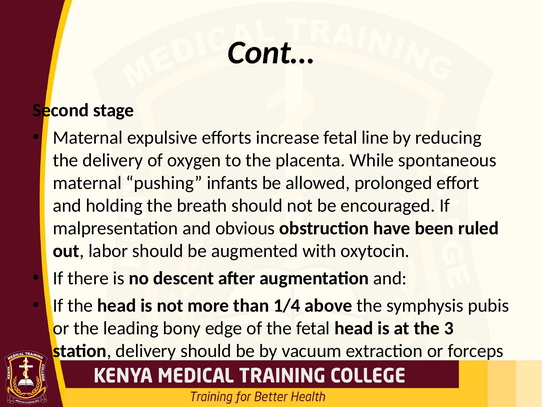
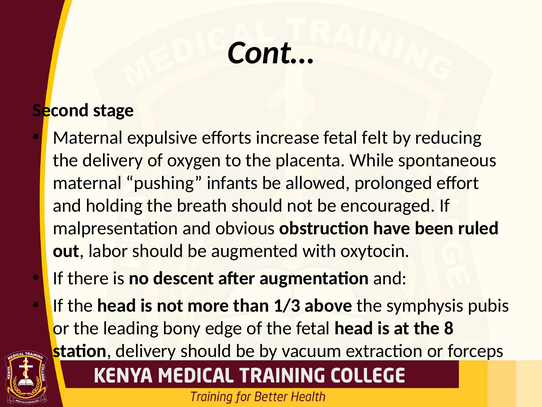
line: line -> felt (375, 138)
1/4: 1/4 -> 1/3 (287, 305)
3: 3 -> 8 (449, 328)
